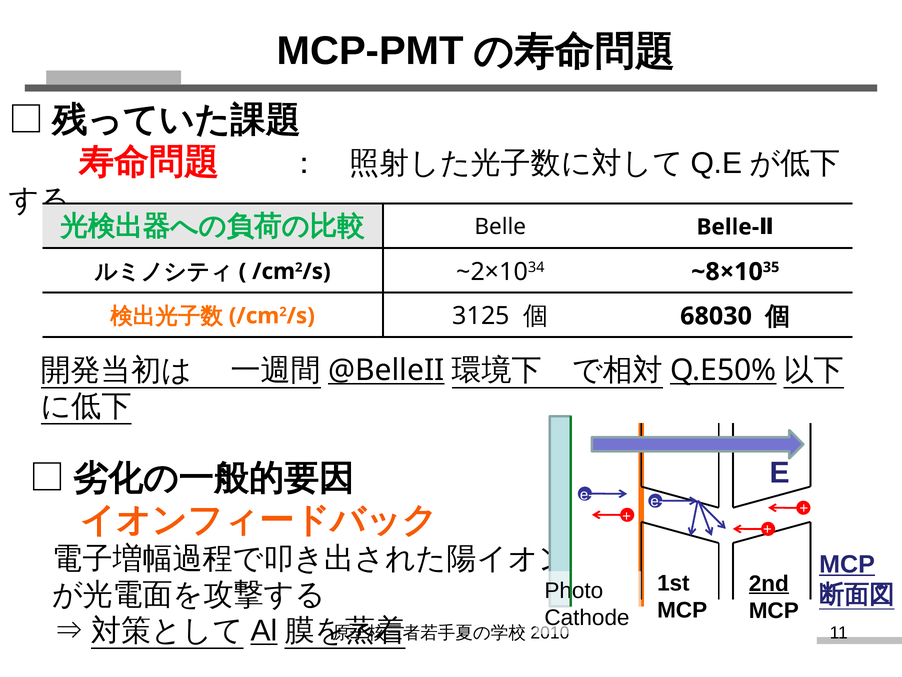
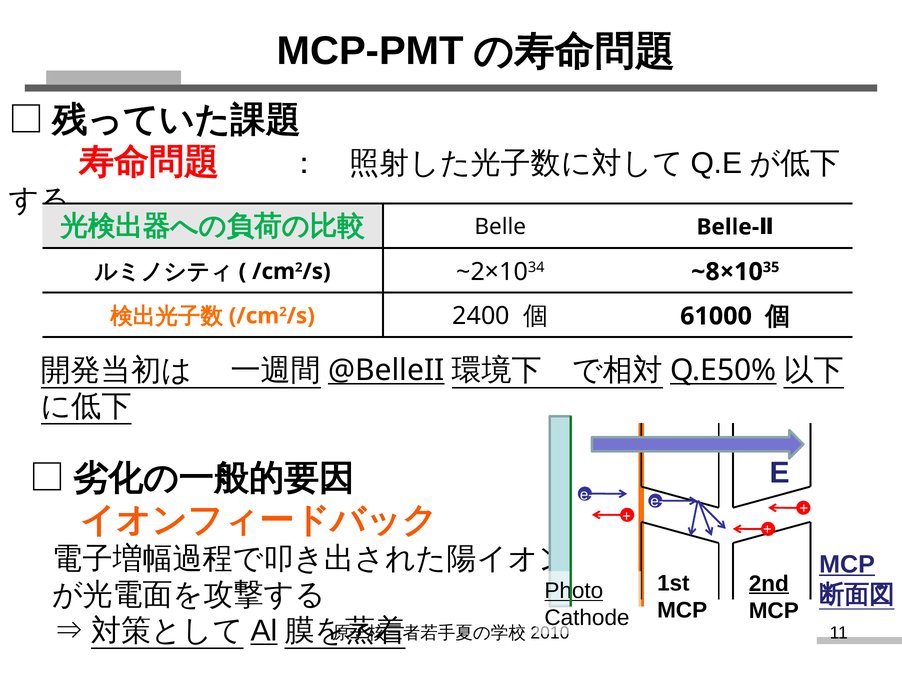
3125: 3125 -> 2400 (481, 316)
68030: 68030 -> 61000 (716, 316)
Photo underline: none -> present (574, 590)
